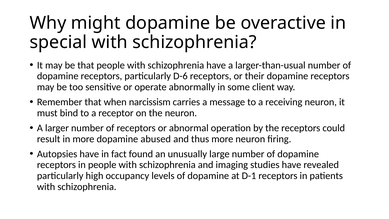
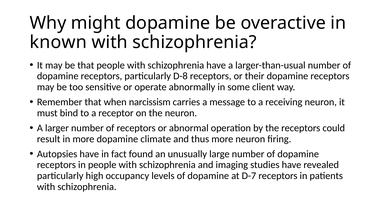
special: special -> known (58, 42)
D-6: D-6 -> D-8 (180, 76)
abused: abused -> climate (156, 139)
D-1: D-1 -> D-7 (249, 176)
